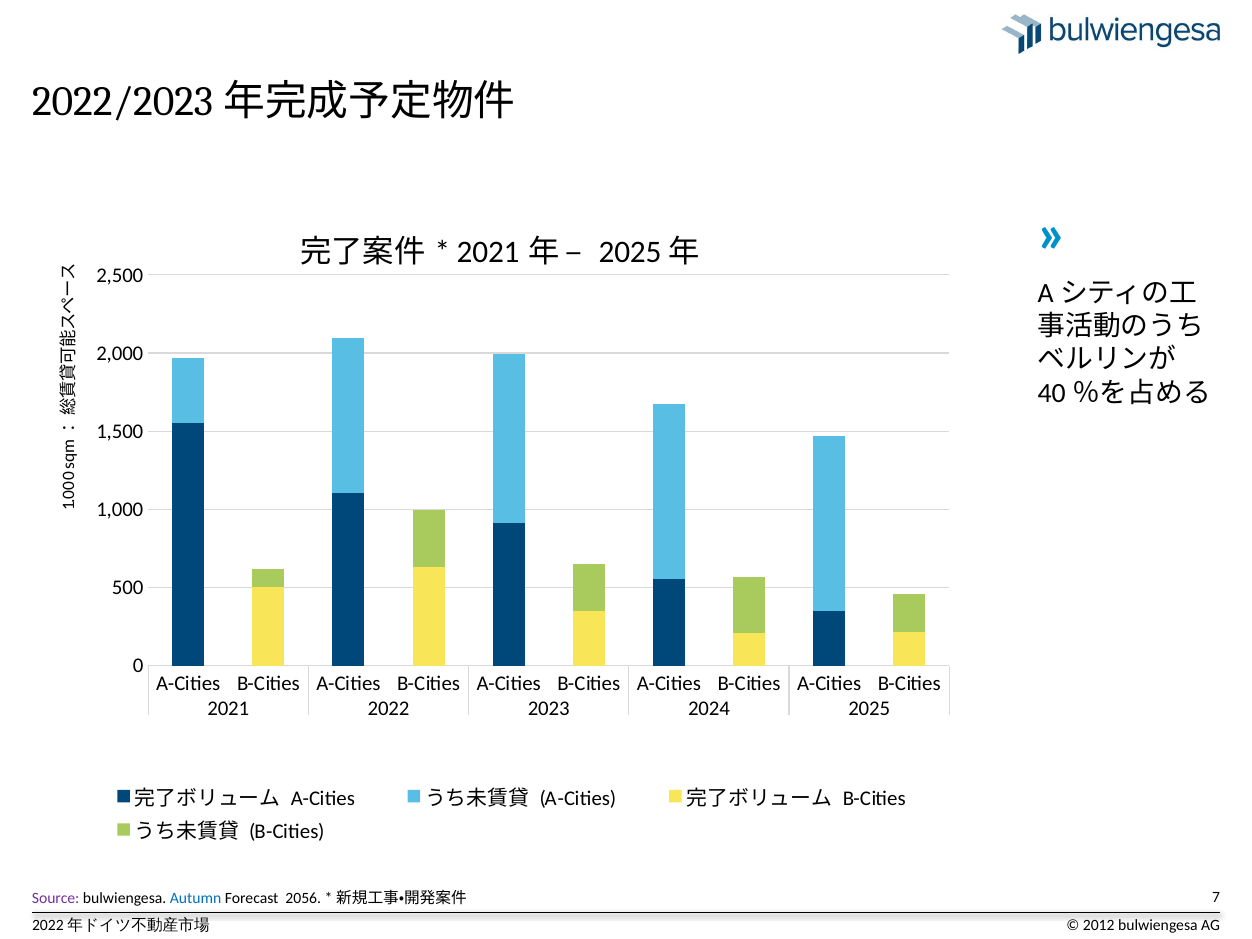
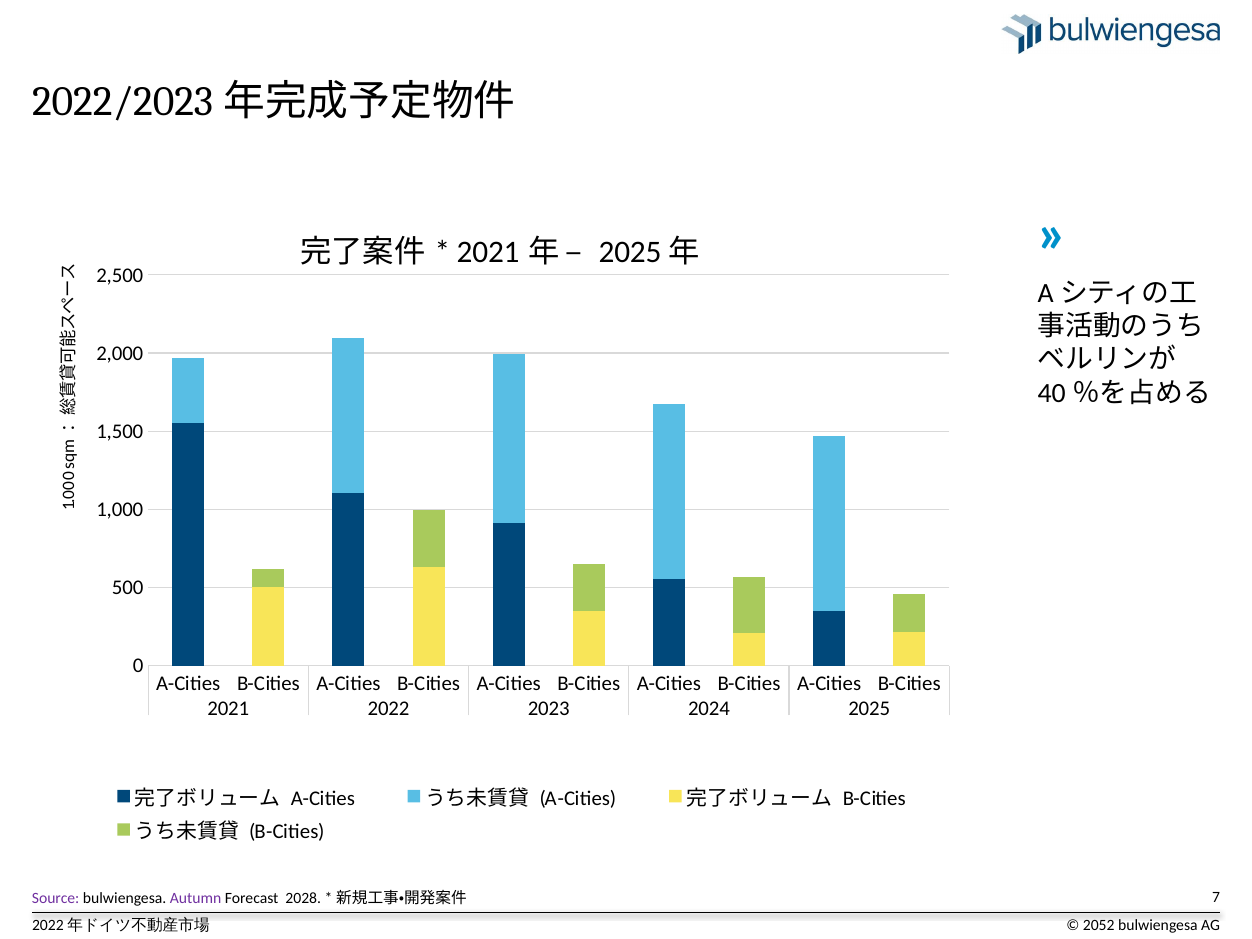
Autumn colour: blue -> purple (196, 898)
2056: 2056 -> 2028 (303, 898)
2012: 2012 -> 2052 (1099, 925)
